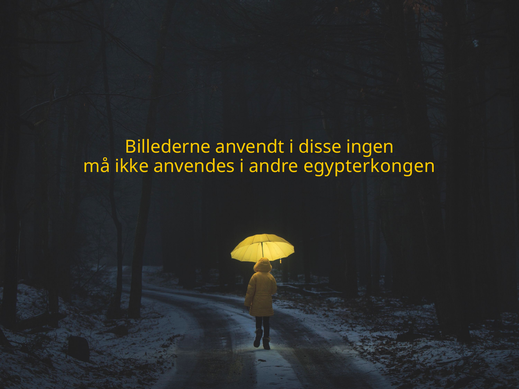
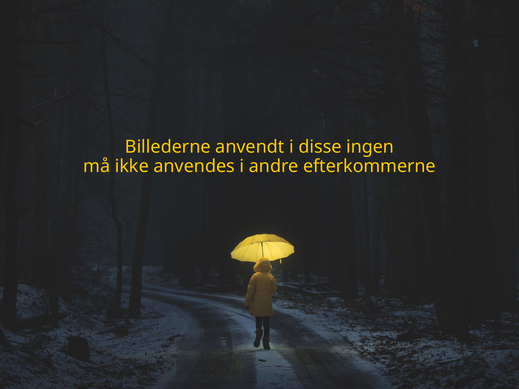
egypterkongen: egypterkongen -> efterkommerne (369, 166)
